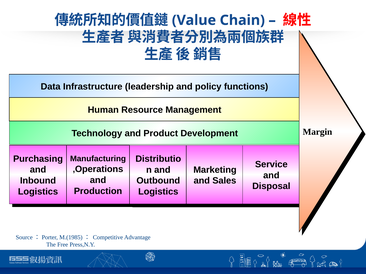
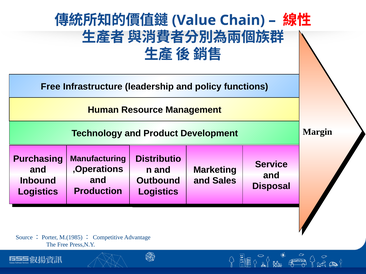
Data: Data -> Free (51, 87)
